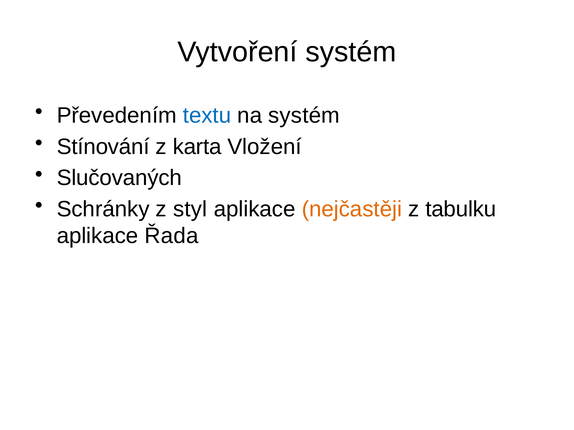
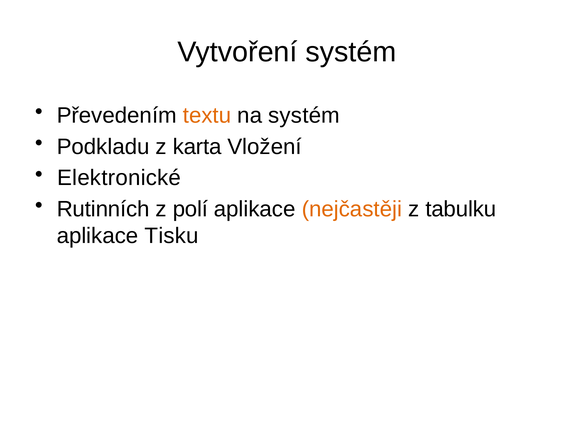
textu colour: blue -> orange (207, 116)
Stínování: Stínování -> Podkladu (103, 147)
Slučovaných: Slučovaných -> Elektronické (119, 178)
Schránky: Schránky -> Rutinních (103, 209)
styl: styl -> polí (190, 209)
Řada: Řada -> Tisku (172, 236)
